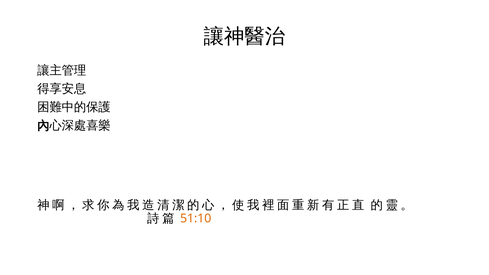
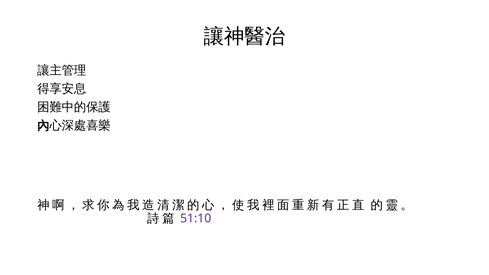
51:10 colour: orange -> purple (196, 218)
